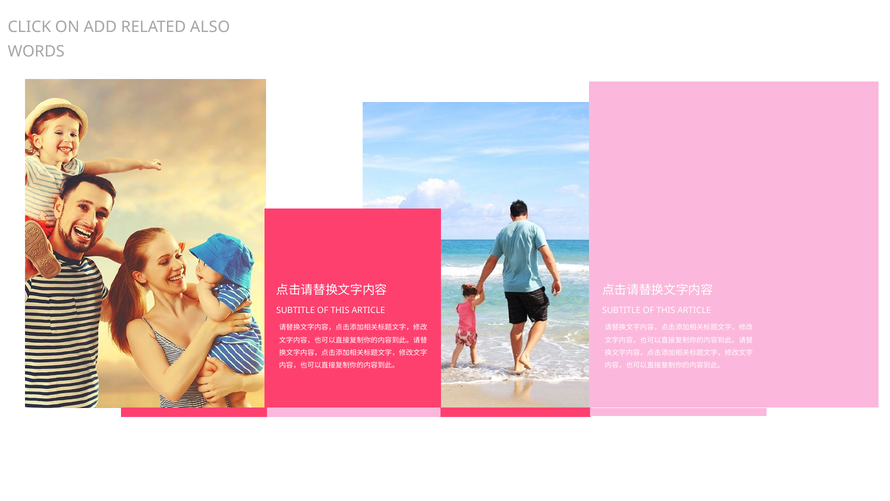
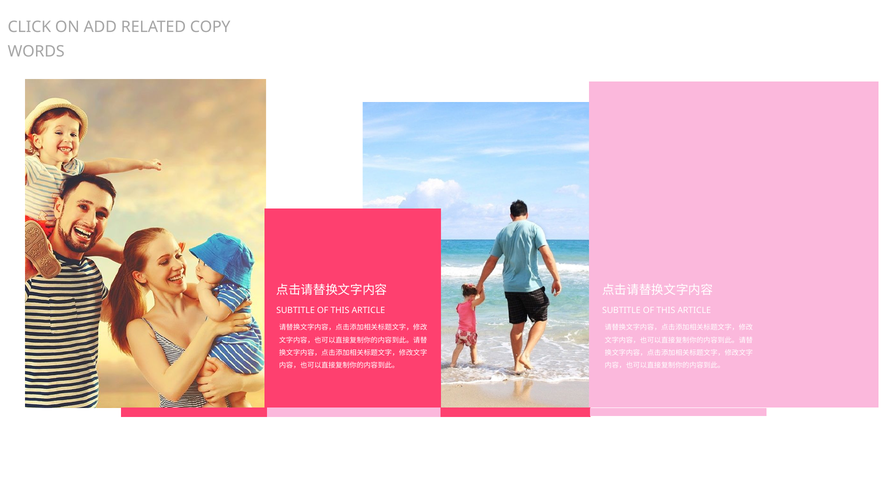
ALSO: ALSO -> COPY (210, 27)
